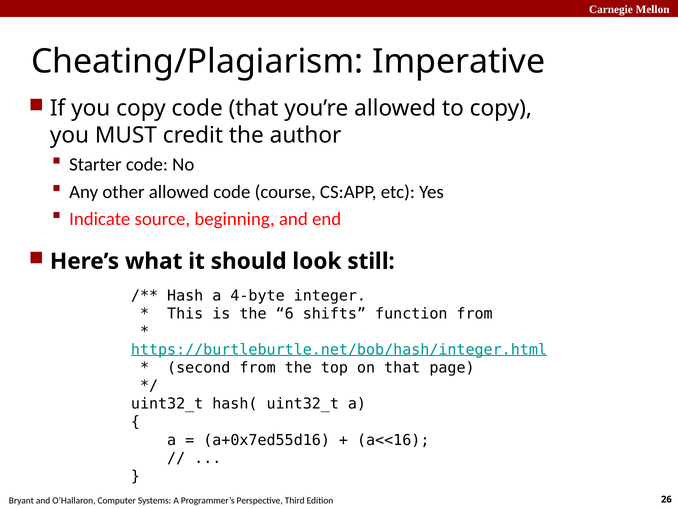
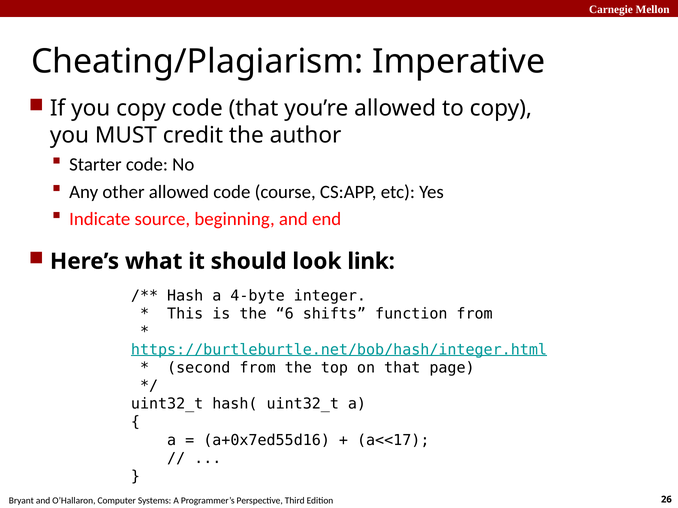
still: still -> link (371, 262)
a<<16: a<<16 -> a<<17 (393, 440)
